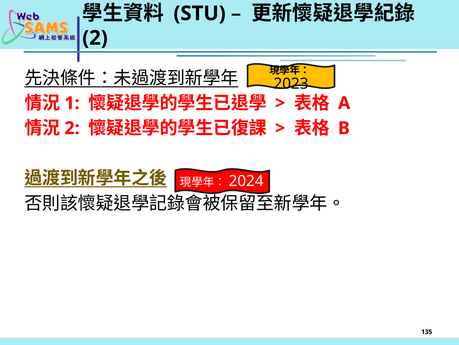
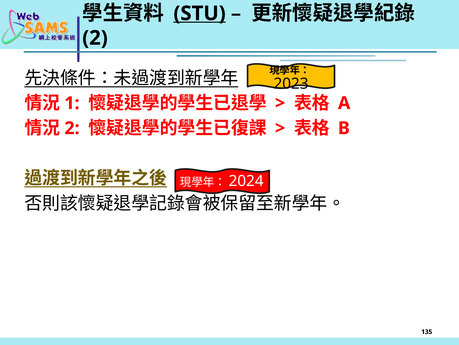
STU underline: none -> present (200, 13)
